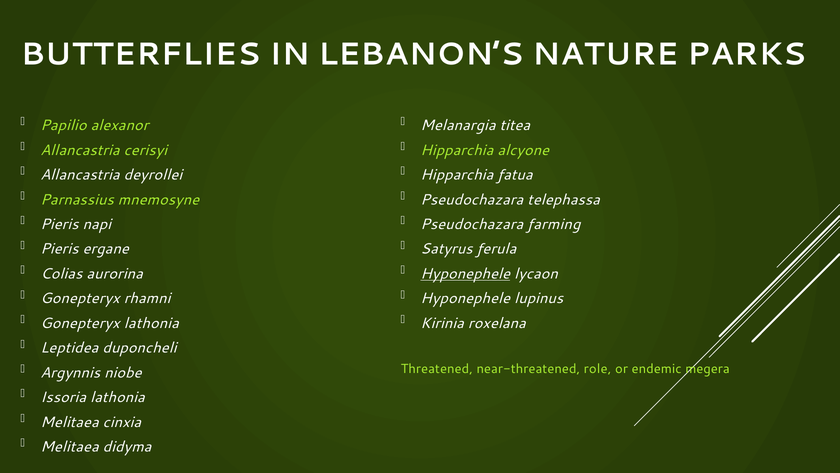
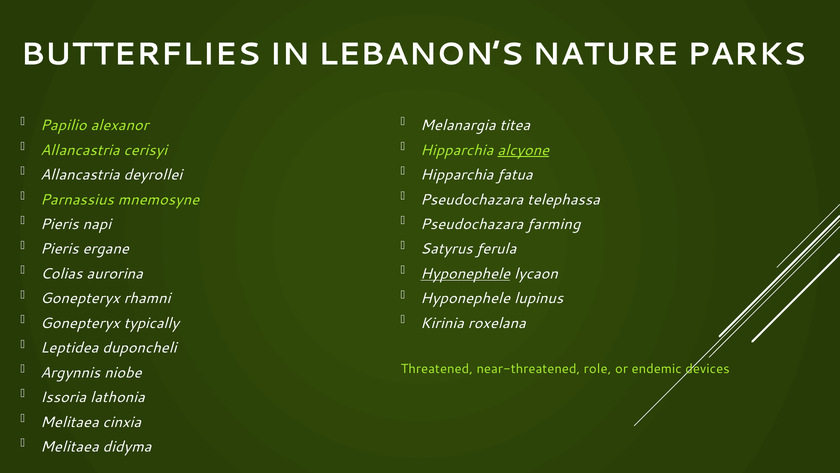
alcyone underline: none -> present (523, 150)
Gonepteryx lathonia: lathonia -> typically (151, 323)
megera: megera -> devices (708, 369)
